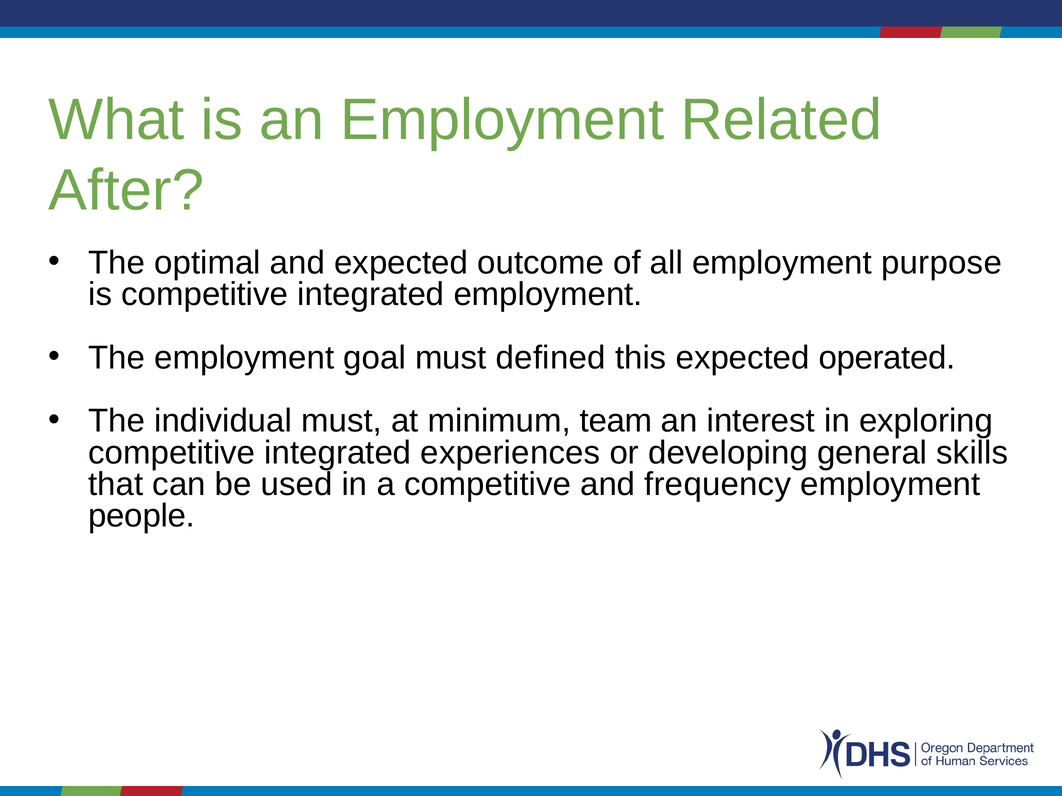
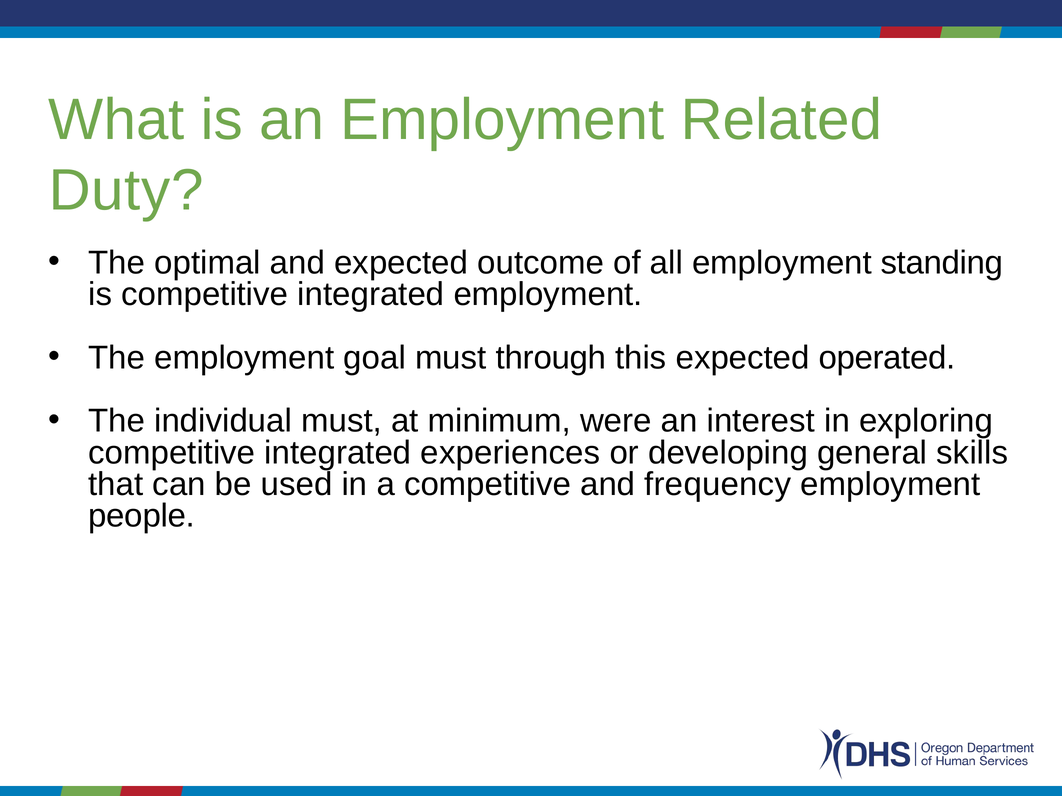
After: After -> Duty (126, 190)
purpose: purpose -> standing (942, 263)
defined: defined -> through (551, 358)
team: team -> were (616, 421)
